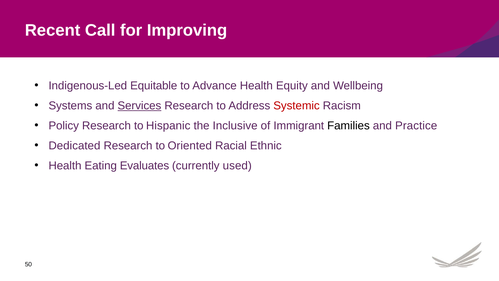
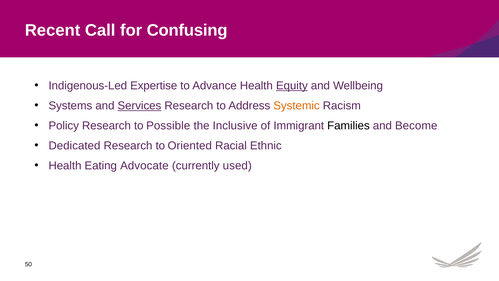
Improving: Improving -> Confusing (187, 30)
Equitable: Equitable -> Expertise (154, 86)
Equity underline: none -> present (292, 86)
Systemic colour: red -> orange (297, 106)
Hispanic: Hispanic -> Possible (168, 126)
Practice: Practice -> Become (416, 126)
Evaluates: Evaluates -> Advocate (144, 165)
